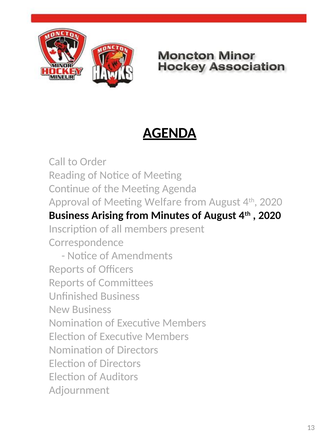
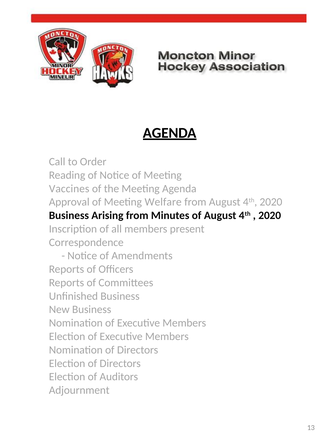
Continue: Continue -> Vaccines (69, 189)
